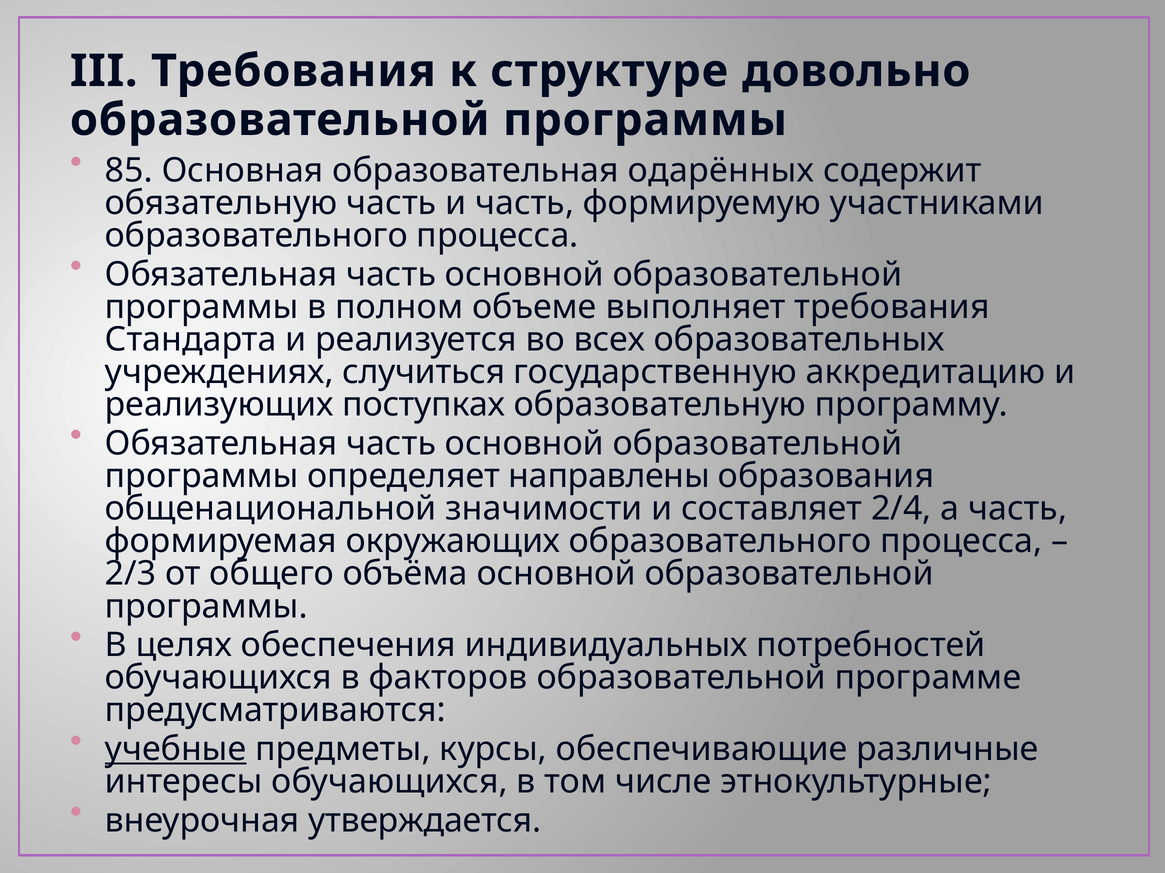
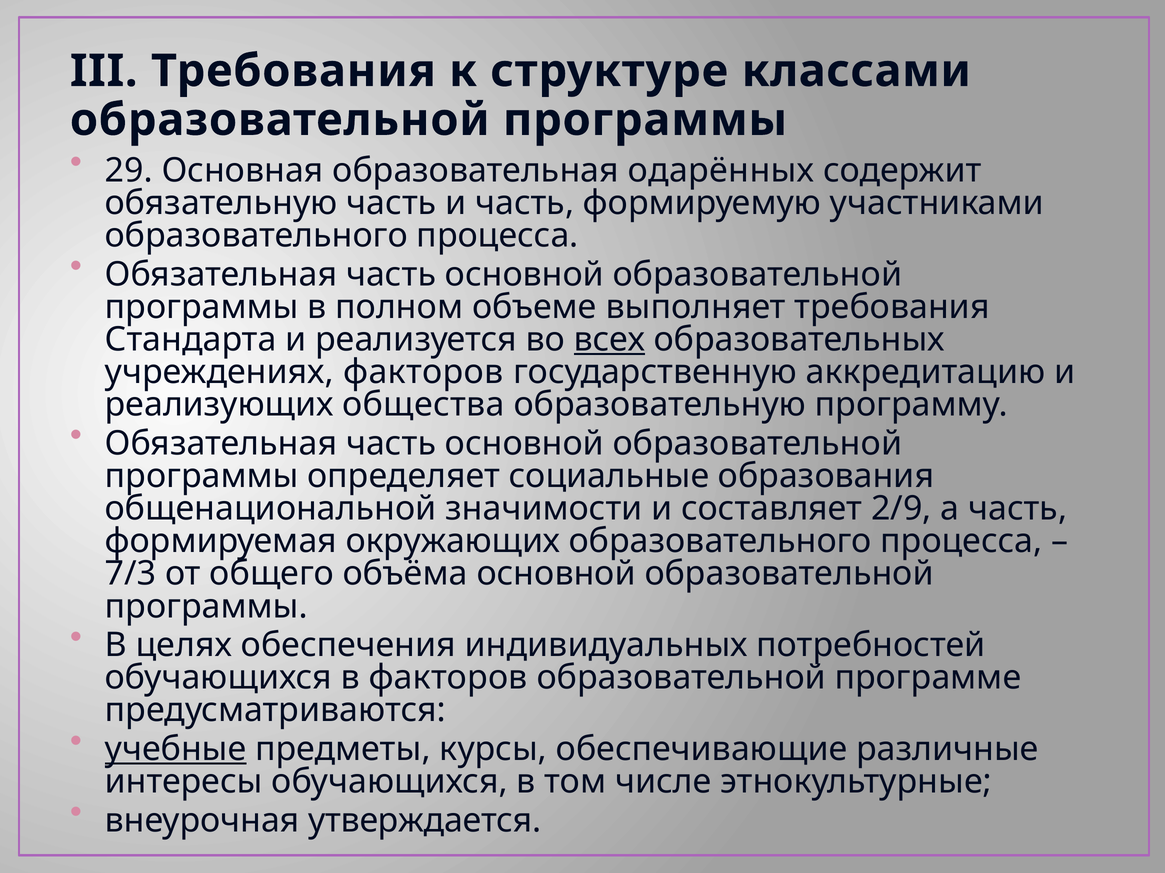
довольно: довольно -> классами (856, 71)
85: 85 -> 29 (129, 171)
всех underline: none -> present (610, 340)
учреждениях случиться: случиться -> факторов (423, 372)
поступках: поступках -> общества (424, 405)
направлены: направлены -> социальные (609, 476)
2/4: 2/4 -> 2/9 (901, 509)
2/3: 2/3 -> 7/3 (131, 574)
